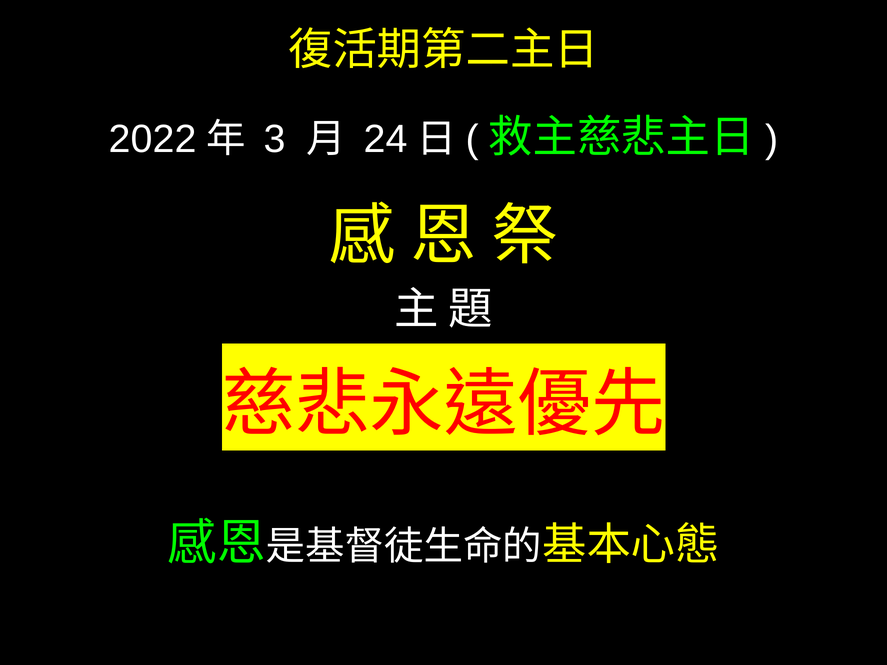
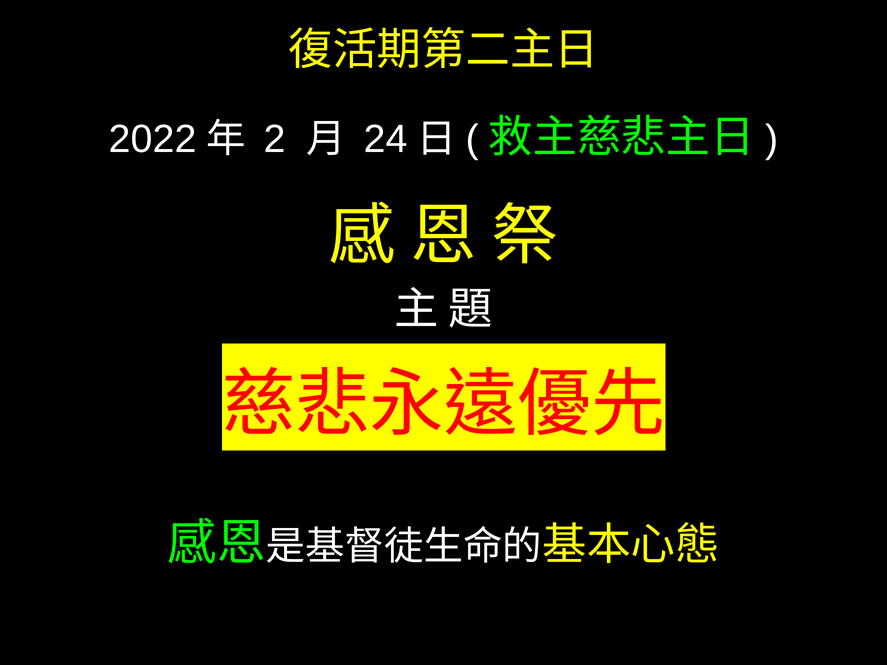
3: 3 -> 2 (275, 139)
